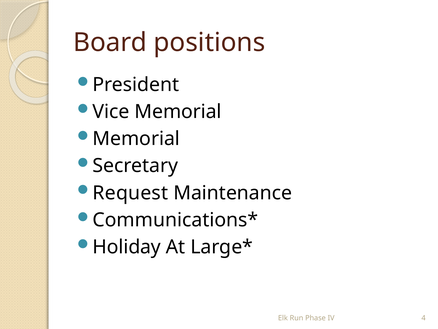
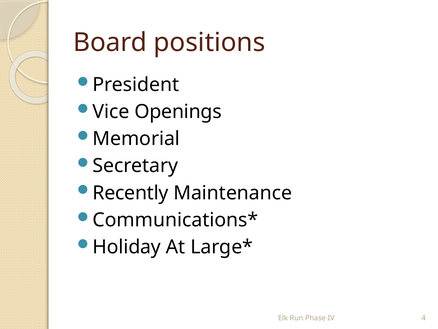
Vice Memorial: Memorial -> Openings (178, 112)
Request: Request -> Recently (131, 193)
